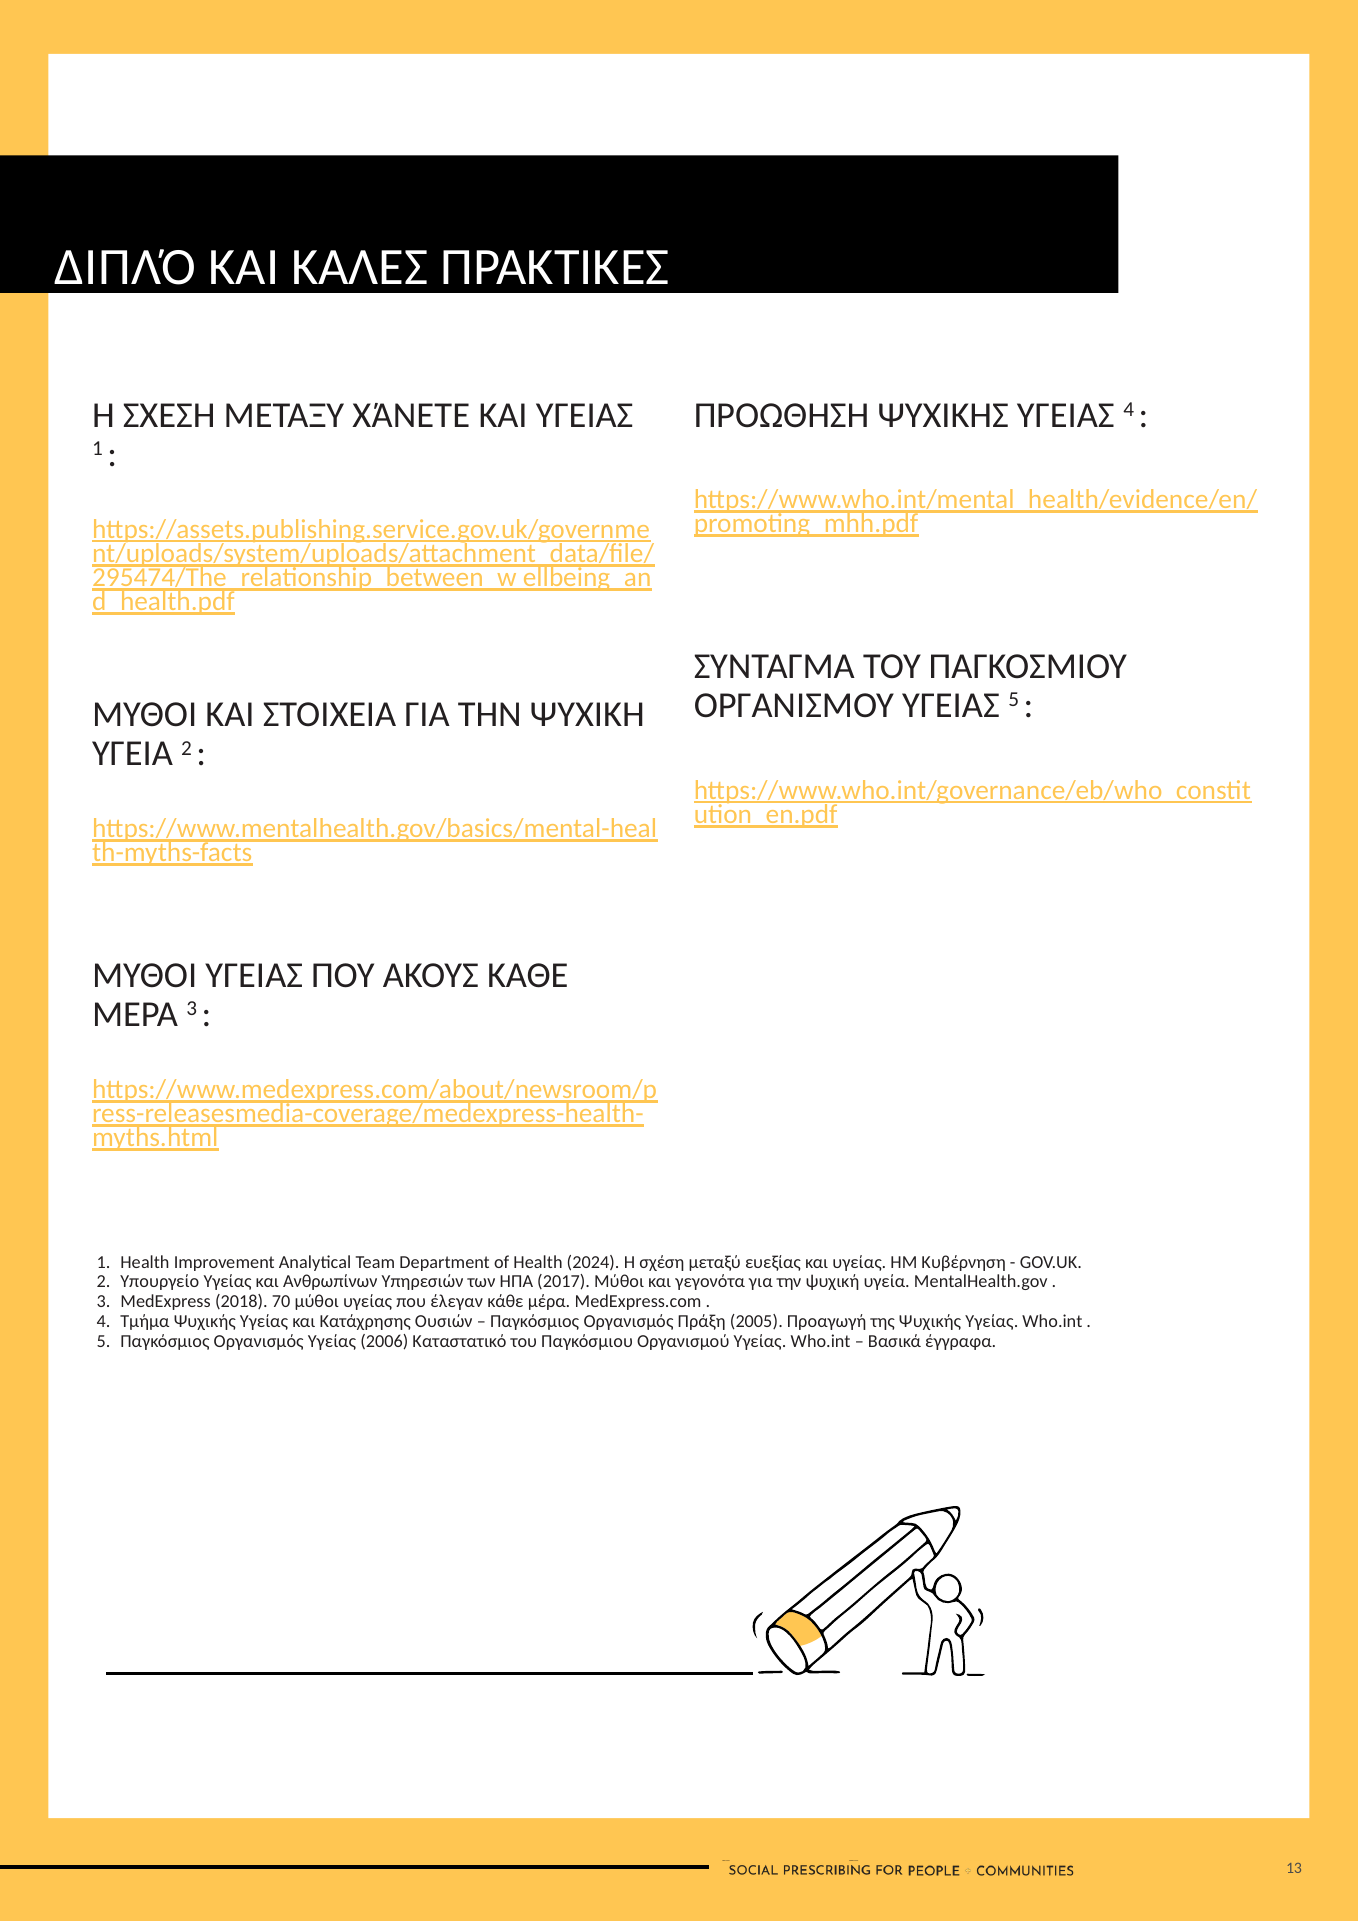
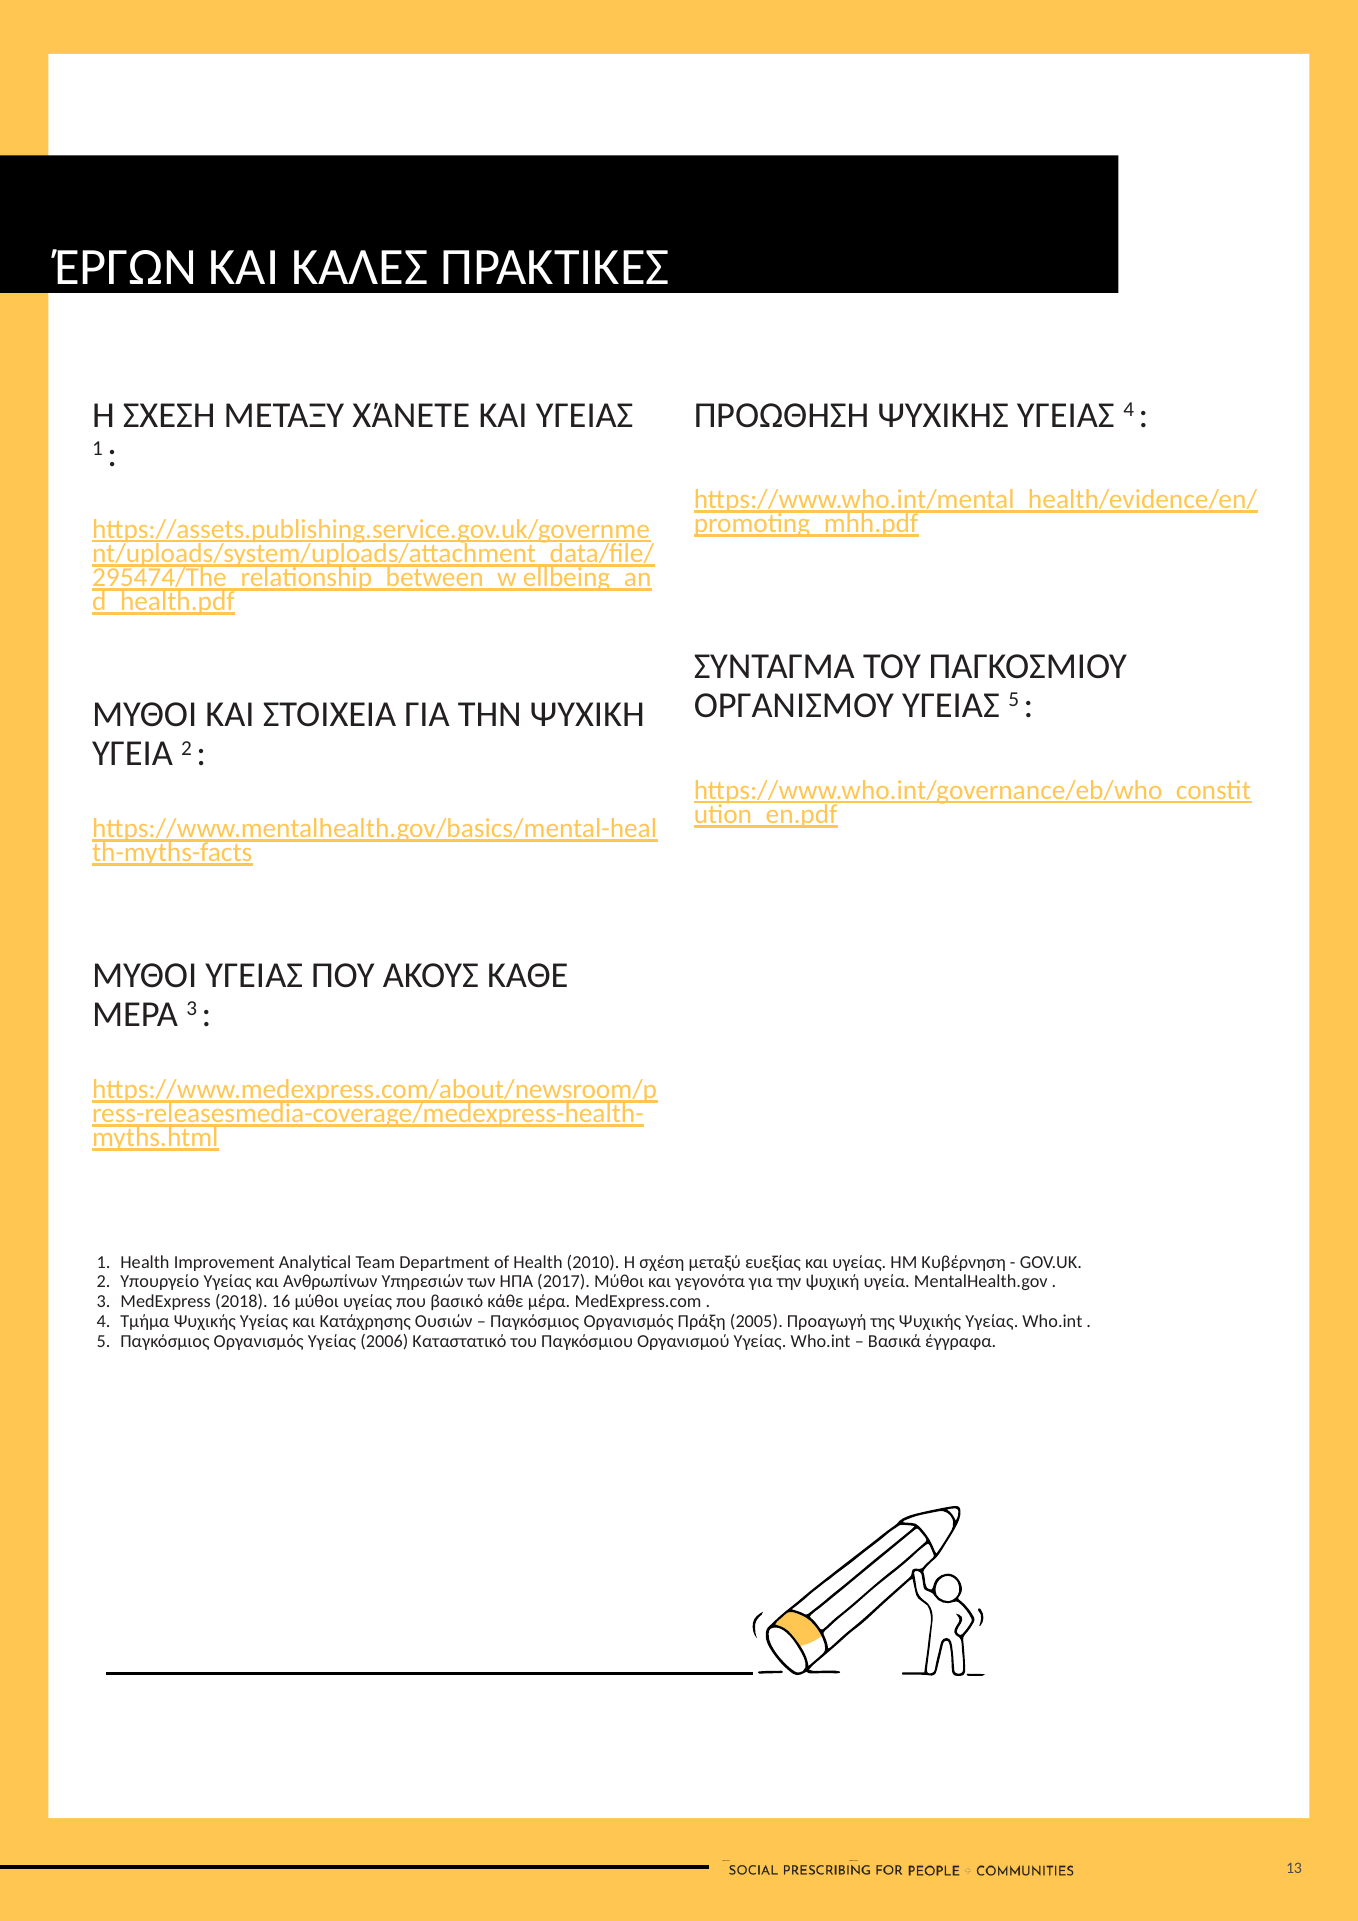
ΔΙΠΛΌ: ΔΙΠΛΌ -> ΈΡΓΩΝ (126, 267)
2024: 2024 -> 2010 (593, 1262)
70: 70 -> 16 (281, 1302)
έλεγαν: έλεγαν -> βασικό (457, 1302)
